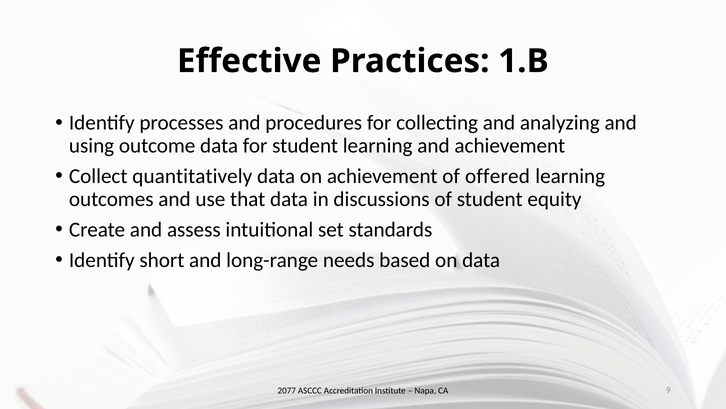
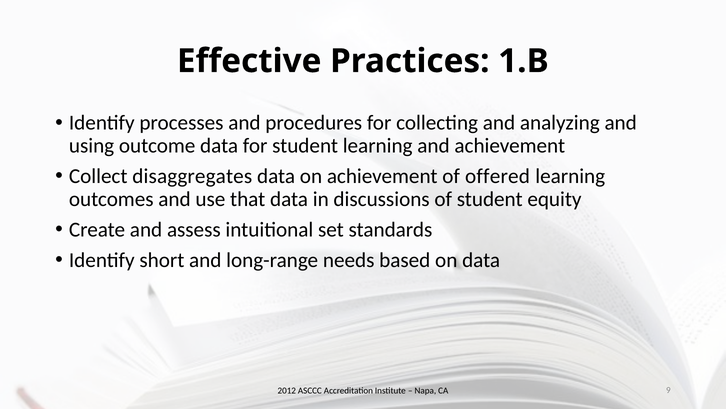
quantitatively: quantitatively -> disaggregates (192, 176)
2077: 2077 -> 2012 (287, 390)
